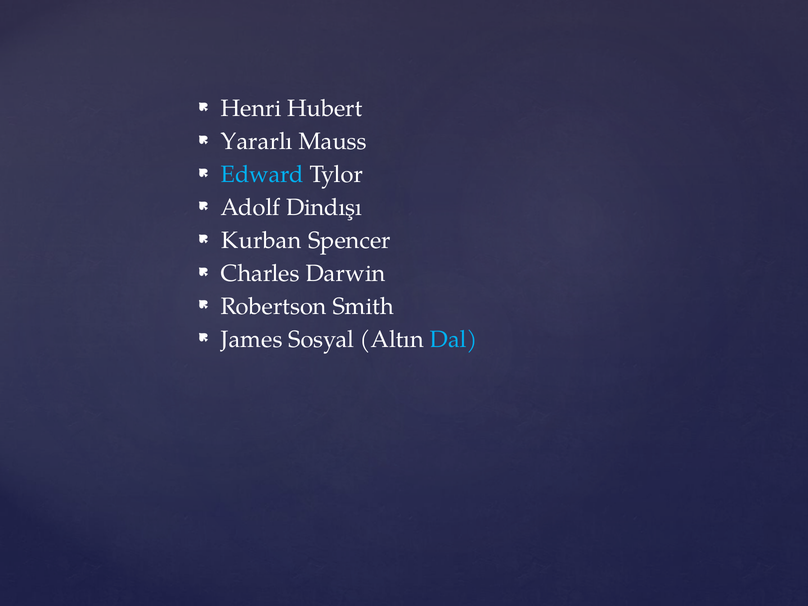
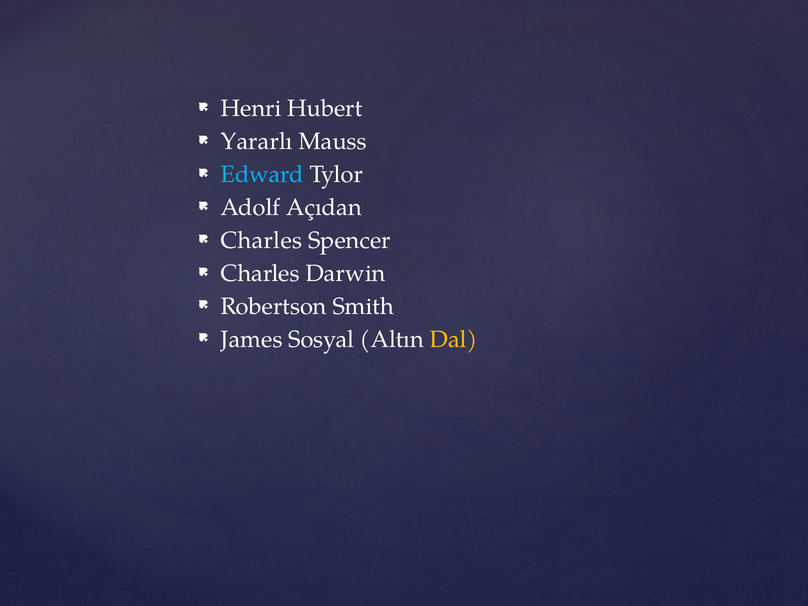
Dindışı: Dindışı -> Açıdan (324, 207)
Kurban: Kurban -> Charles (261, 240)
Dal colour: light blue -> yellow (454, 339)
